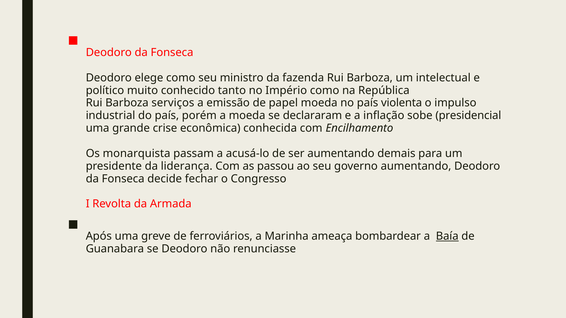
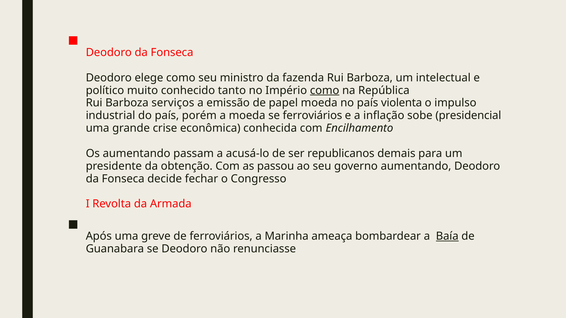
como underline: none -> present (325, 90)
se declararam: declararam -> ferroviários (312, 116)
Os monarquista: monarquista -> aumentando (137, 154)
ser aumentando: aumentando -> republicanos (341, 154)
liderança: liderança -> obtenção (187, 166)
